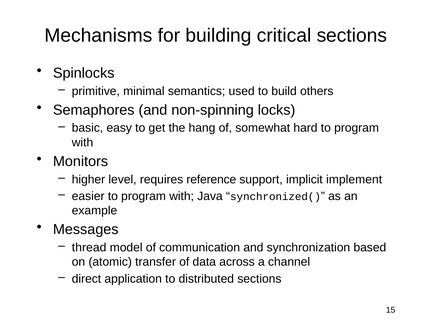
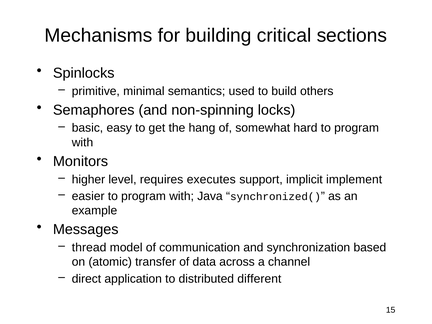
reference: reference -> executes (211, 179)
distributed sections: sections -> different (259, 279)
